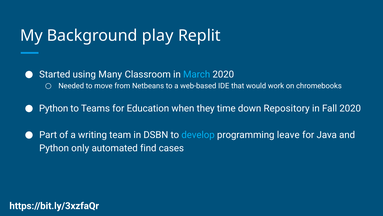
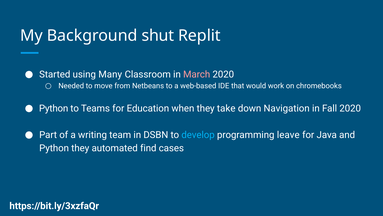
play: play -> shut (158, 36)
March colour: light blue -> pink (197, 74)
time: time -> take (226, 108)
Repository: Repository -> Navigation (287, 108)
Python only: only -> they (80, 148)
